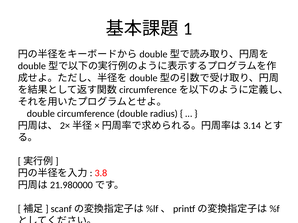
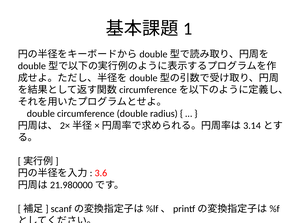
3.8: 3.8 -> 3.6 (101, 174)
